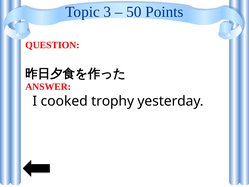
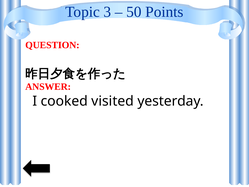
trophy: trophy -> visited (113, 101)
